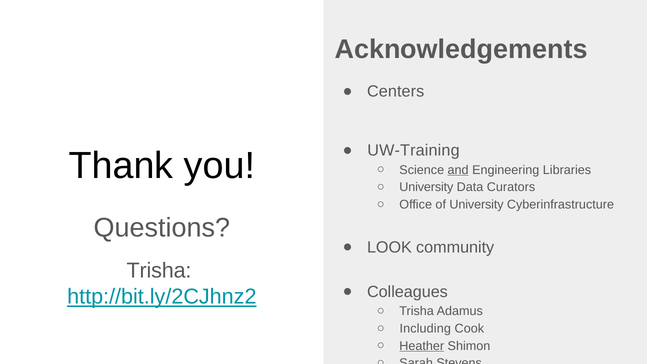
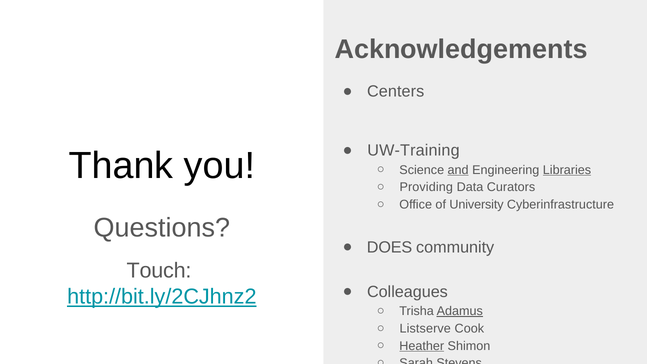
Libraries underline: none -> present (567, 170)
University: University -> Providing (426, 187)
LOOK: LOOK -> DOES (390, 247)
Trisha: Trisha -> Touch (159, 271)
Adamus underline: none -> present (460, 311)
Including: Including -> Listserve (425, 329)
